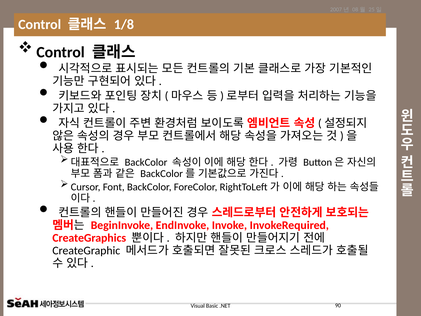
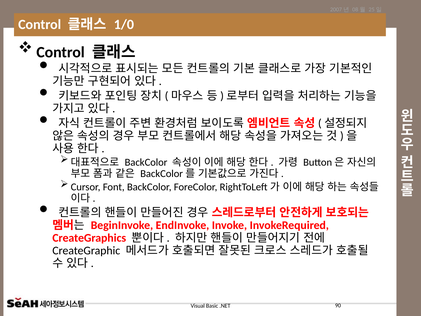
1/8: 1/8 -> 1/0 (124, 25)
